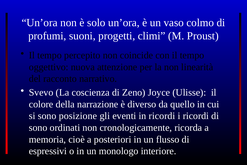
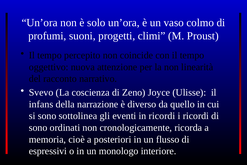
colore: colore -> infans (41, 104)
posizione: posizione -> sottolinea (78, 116)
